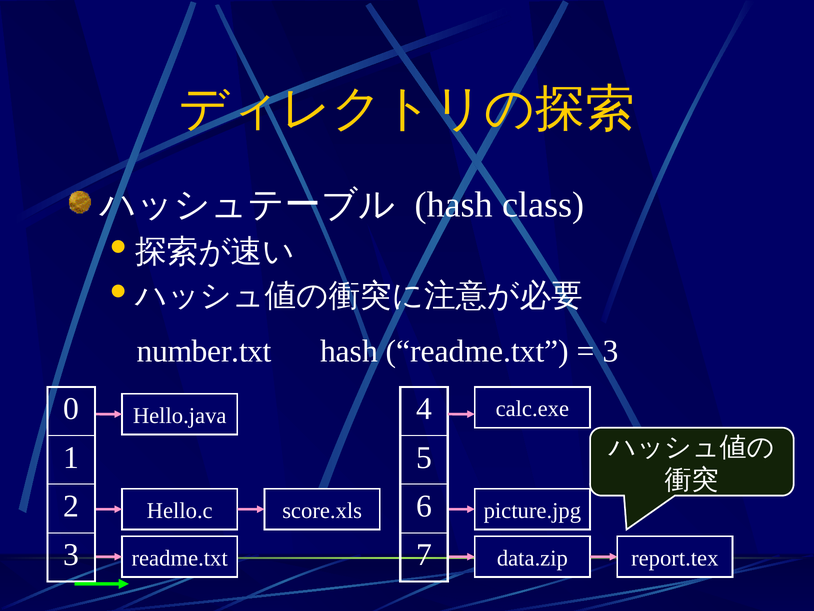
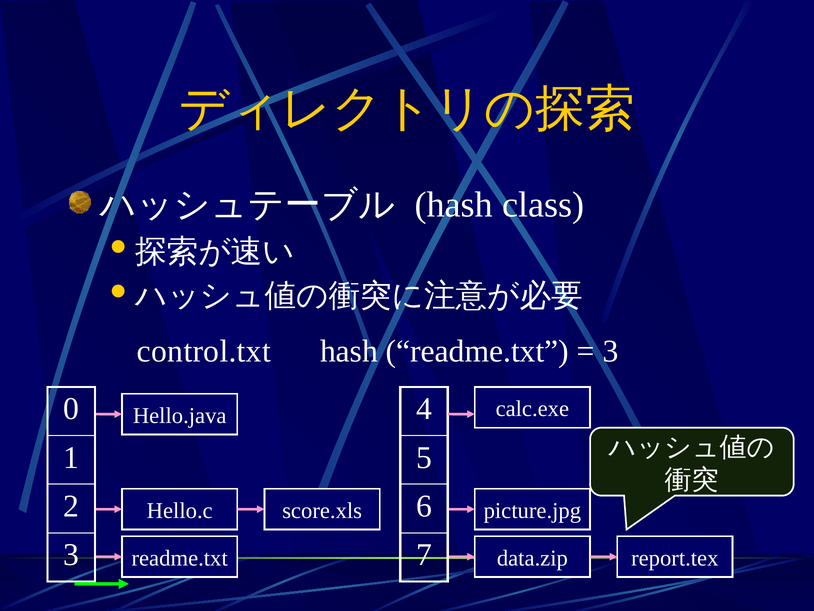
number.txt: number.txt -> control.txt (204, 351)
